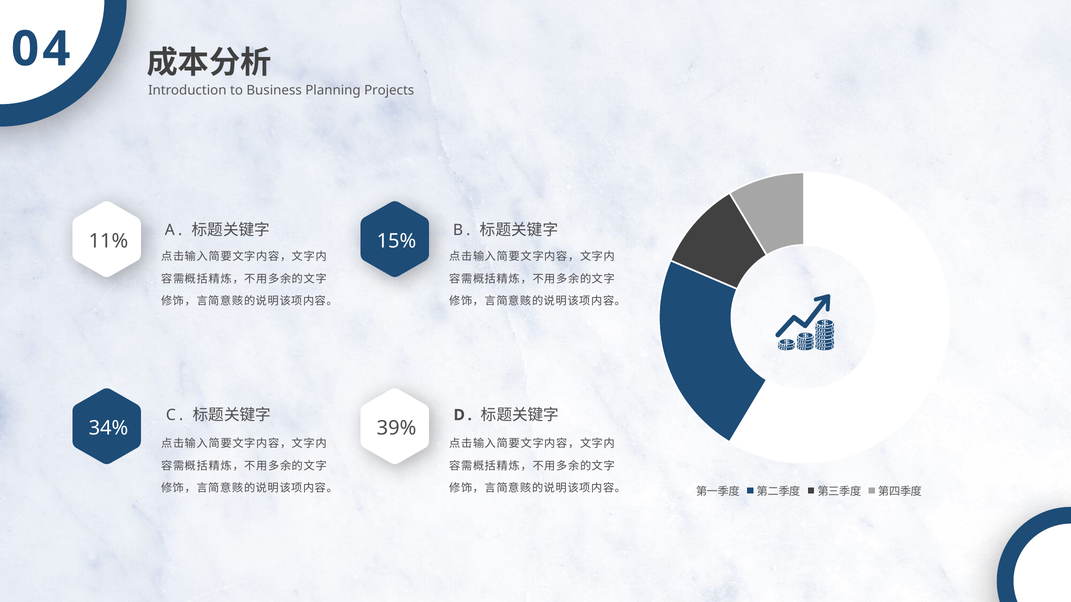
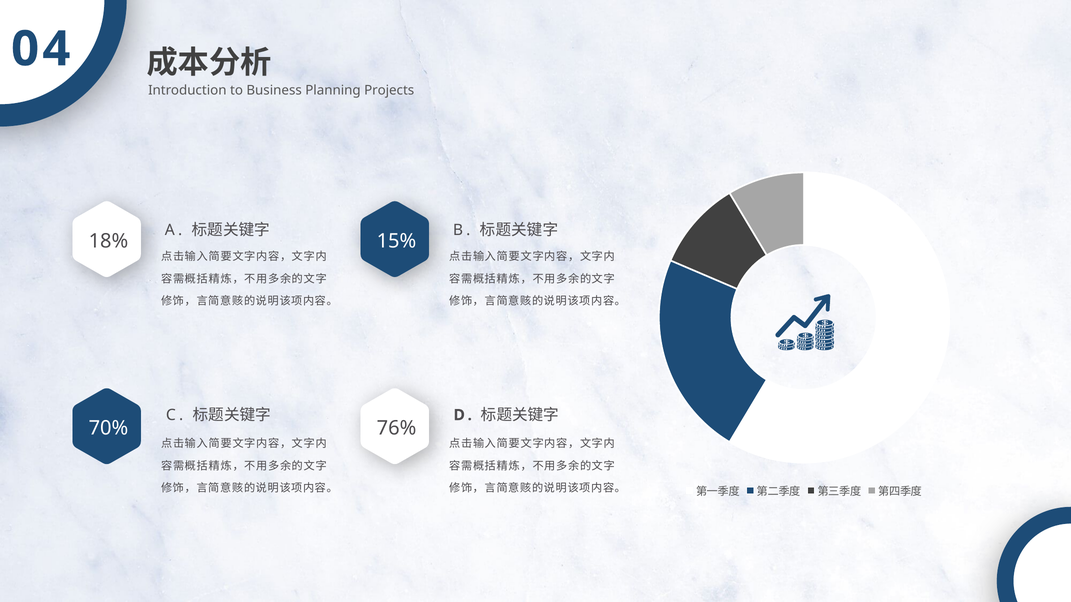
11%: 11% -> 18% (108, 241)
34%: 34% -> 70% (108, 429)
39%: 39% -> 76% (397, 429)
